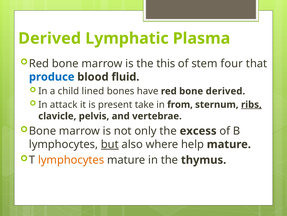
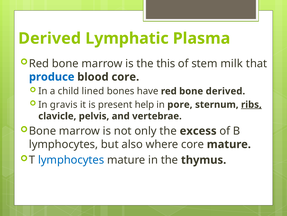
four: four -> milk (232, 63)
blood fluid: fluid -> core (125, 77)
attack: attack -> gravis (64, 104)
take: take -> help (144, 104)
from: from -> pore (180, 104)
but underline: present -> none (110, 144)
where help: help -> core (193, 144)
lymphocytes colour: orange -> blue (71, 159)
